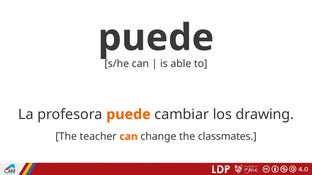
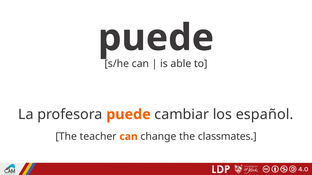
drawing: drawing -> español (265, 115)
